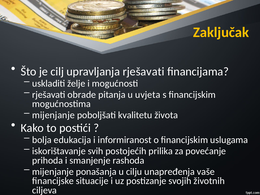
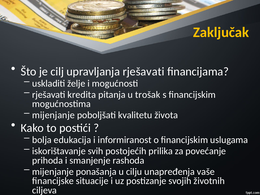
obrade: obrade -> kredita (82, 95)
uvjeta: uvjeta -> trošak (148, 95)
